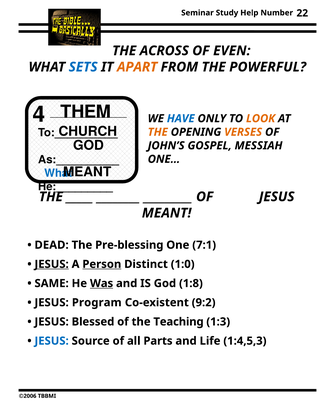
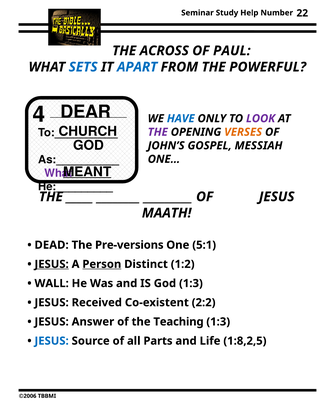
EVEN: EVEN -> PAUL (232, 51)
APART colour: orange -> blue (137, 67)
THEM: THEM -> DEAR (86, 112)
LOOK colour: orange -> purple (261, 119)
THE colour: orange -> purple (158, 132)
MEANT underline: none -> present (87, 172)
What colour: blue -> purple (58, 173)
MEANT: MEANT -> MAATH (167, 213)
Pre-blessing: Pre-blessing -> Pre-versions (129, 245)
7:1: 7:1 -> 5:1 (204, 245)
1:0: 1:0 -> 1:2 (183, 264)
SAME: SAME -> WALL (52, 283)
Was underline: present -> none (102, 283)
God 1:8: 1:8 -> 1:3 (191, 283)
Program: Program -> Received (97, 303)
9:2: 9:2 -> 2:2 (204, 303)
Blessed: Blessed -> Answer (93, 322)
1:4,5,3: 1:4,5,3 -> 1:8,2,5 (245, 341)
